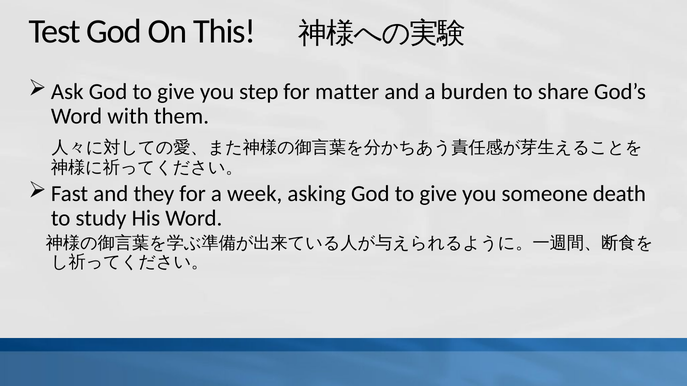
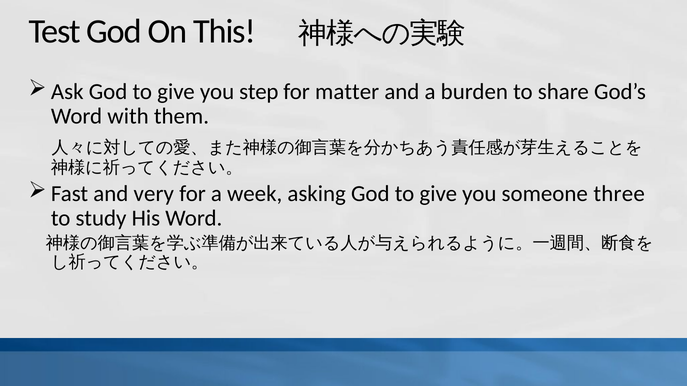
they: they -> very (154, 194)
death: death -> three (619, 194)
